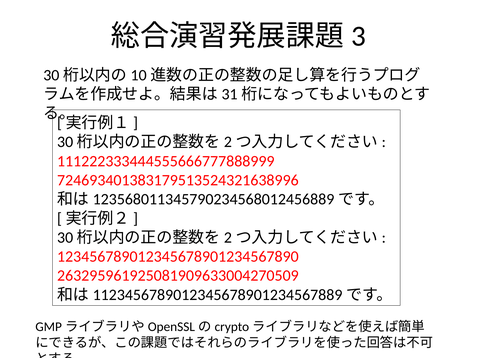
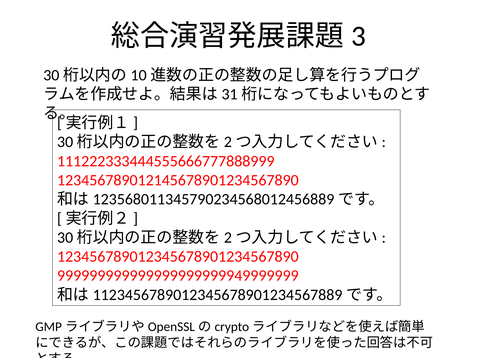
724693401383179513524321638996: 724693401383179513524321638996 -> 123456789012145678901234567890 (178, 180)
263295961925081909633004270509: 263295961925081909633004270509 -> 999999999999999999999949999999 (178, 276)
